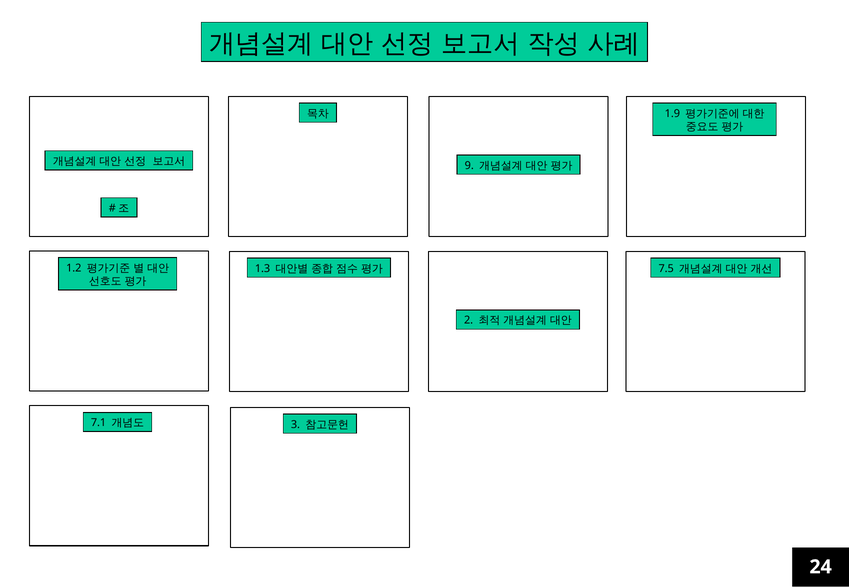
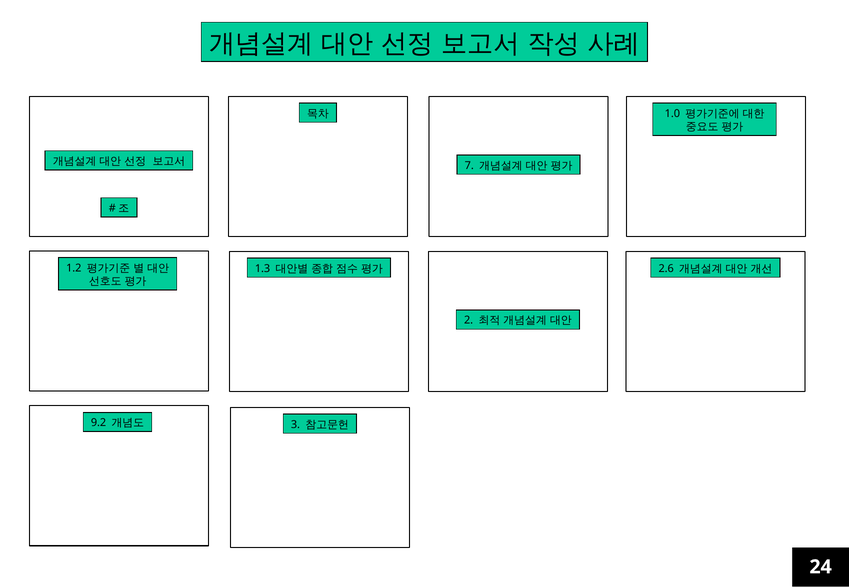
1.9: 1.9 -> 1.0 (672, 113)
9: 9 -> 7 (469, 165)
7.5: 7.5 -> 2.6 (666, 268)
7.1: 7.1 -> 9.2 (99, 423)
